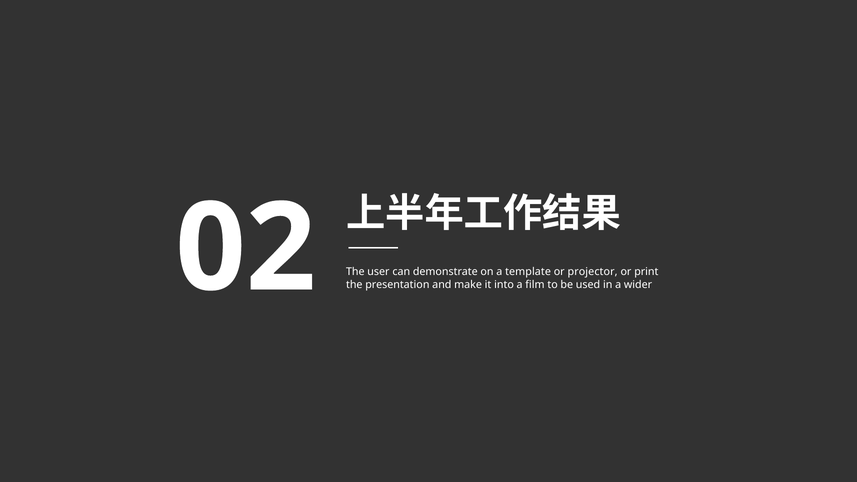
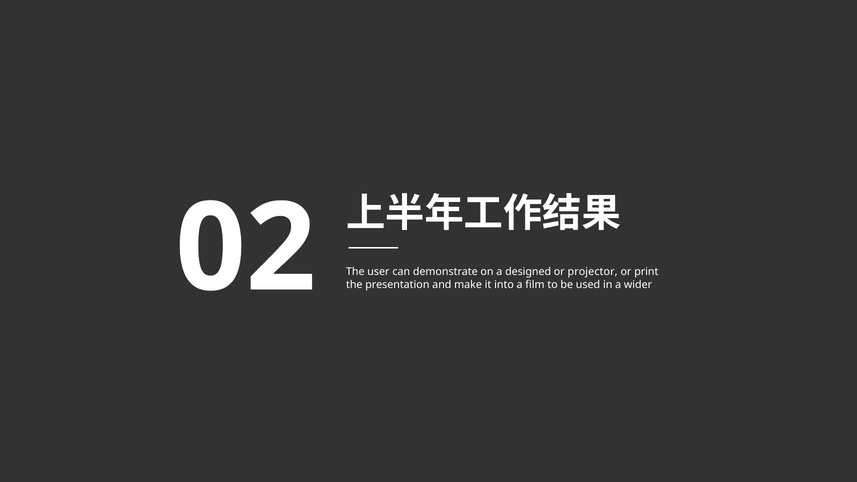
template: template -> designed (528, 272)
